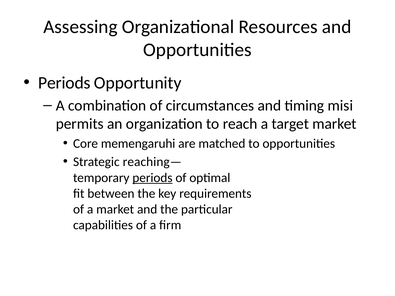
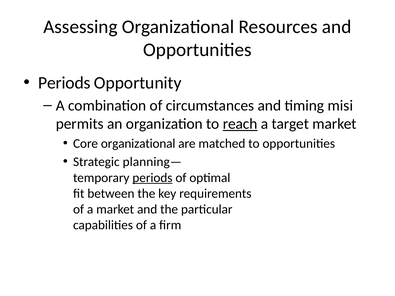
reach underline: none -> present (240, 124)
Core memengaruhi: memengaruhi -> organizational (138, 144)
reaching—: reaching— -> planning— (152, 162)
